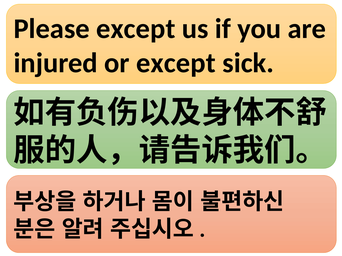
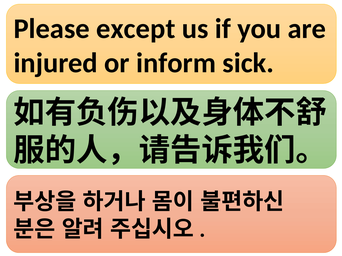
or except: except -> inform (176, 63)
